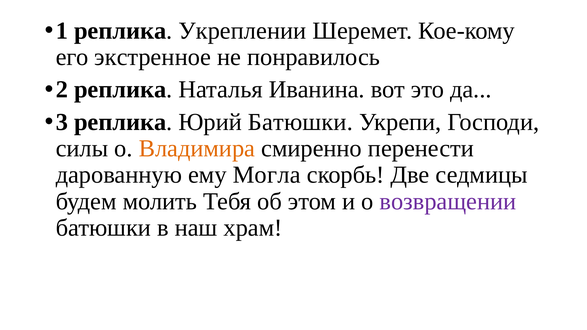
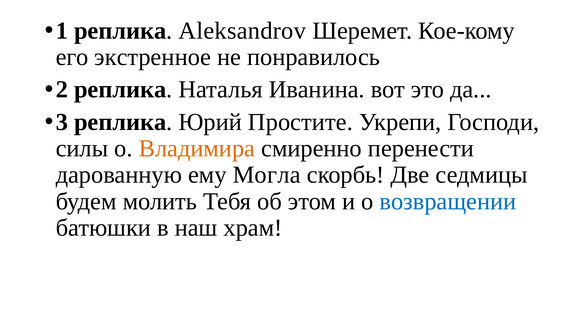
Укреплении: Укреплении -> Aleksandrov (242, 31)
Юрий Батюшки: Батюшки -> Простите (300, 122)
возвращении colour: purple -> blue (448, 201)
